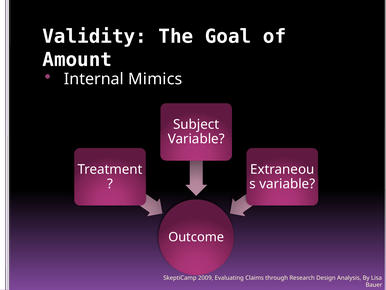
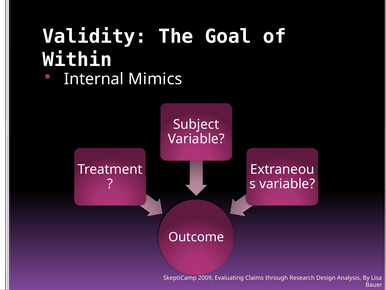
Amount: Amount -> Within (77, 60)
